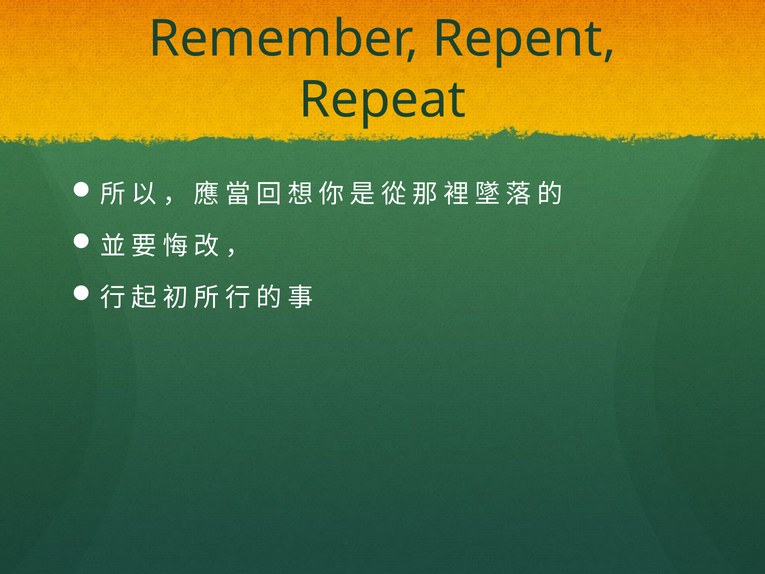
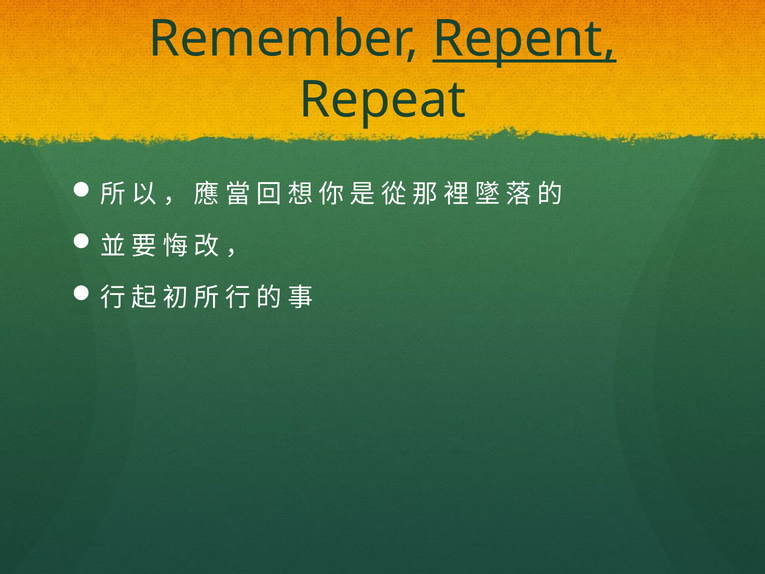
Repent underline: none -> present (524, 39)
